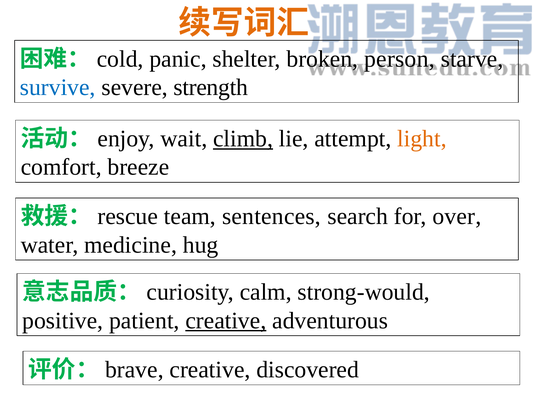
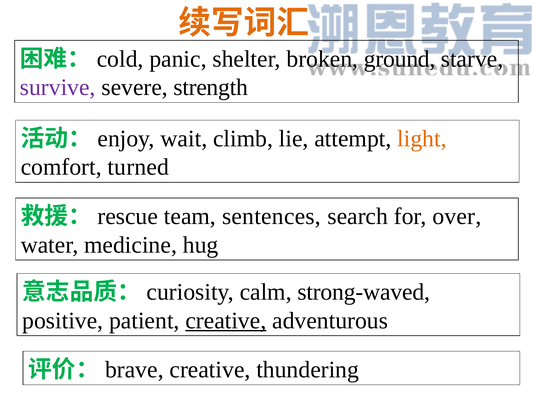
person: person -> ground (400, 59)
survive colour: blue -> purple (58, 87)
climb underline: present -> none (243, 139)
breeze: breeze -> turned (138, 167)
strong-would: strong-would -> strong-waved (364, 292)
discovered: discovered -> thundering (308, 369)
